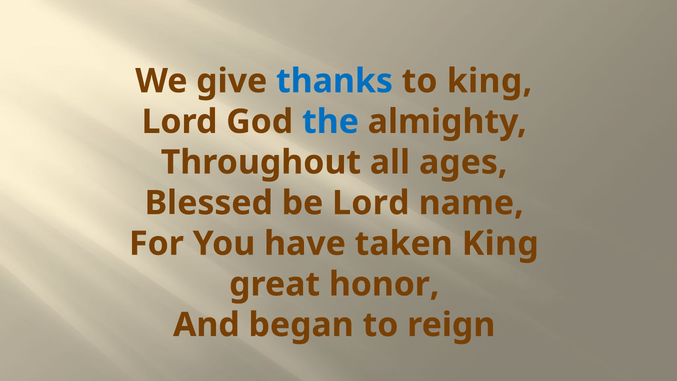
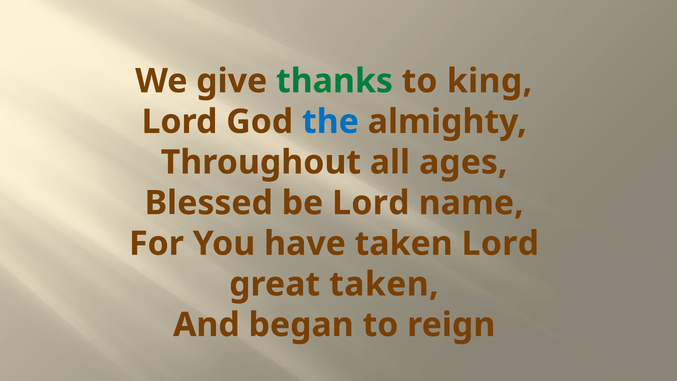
thanks colour: blue -> green (334, 81)
taken King: King -> Lord (500, 244)
great honor: honor -> taken (384, 284)
